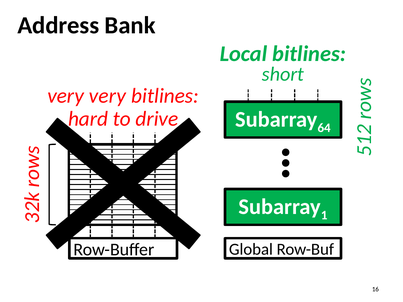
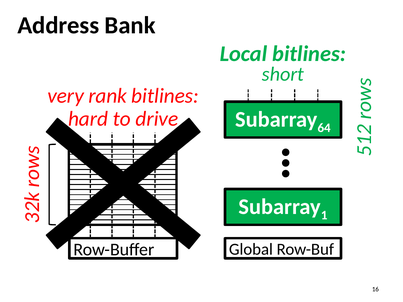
very very: very -> rank (108, 96)
